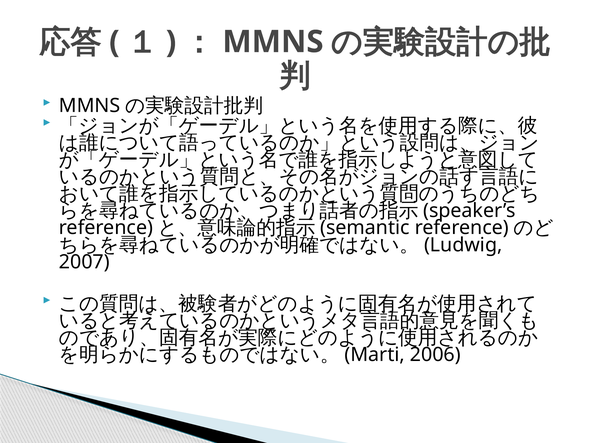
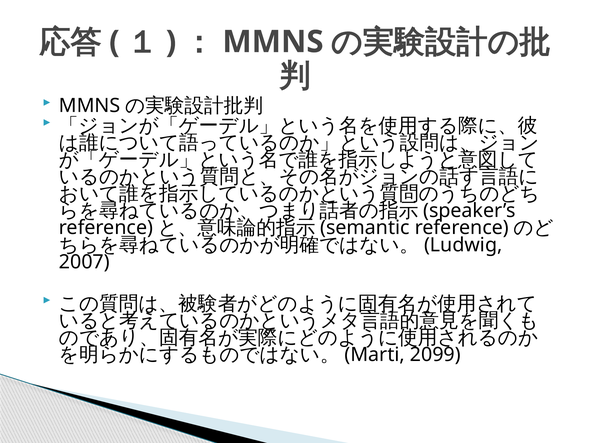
2006: 2006 -> 2099 (435, 354)
